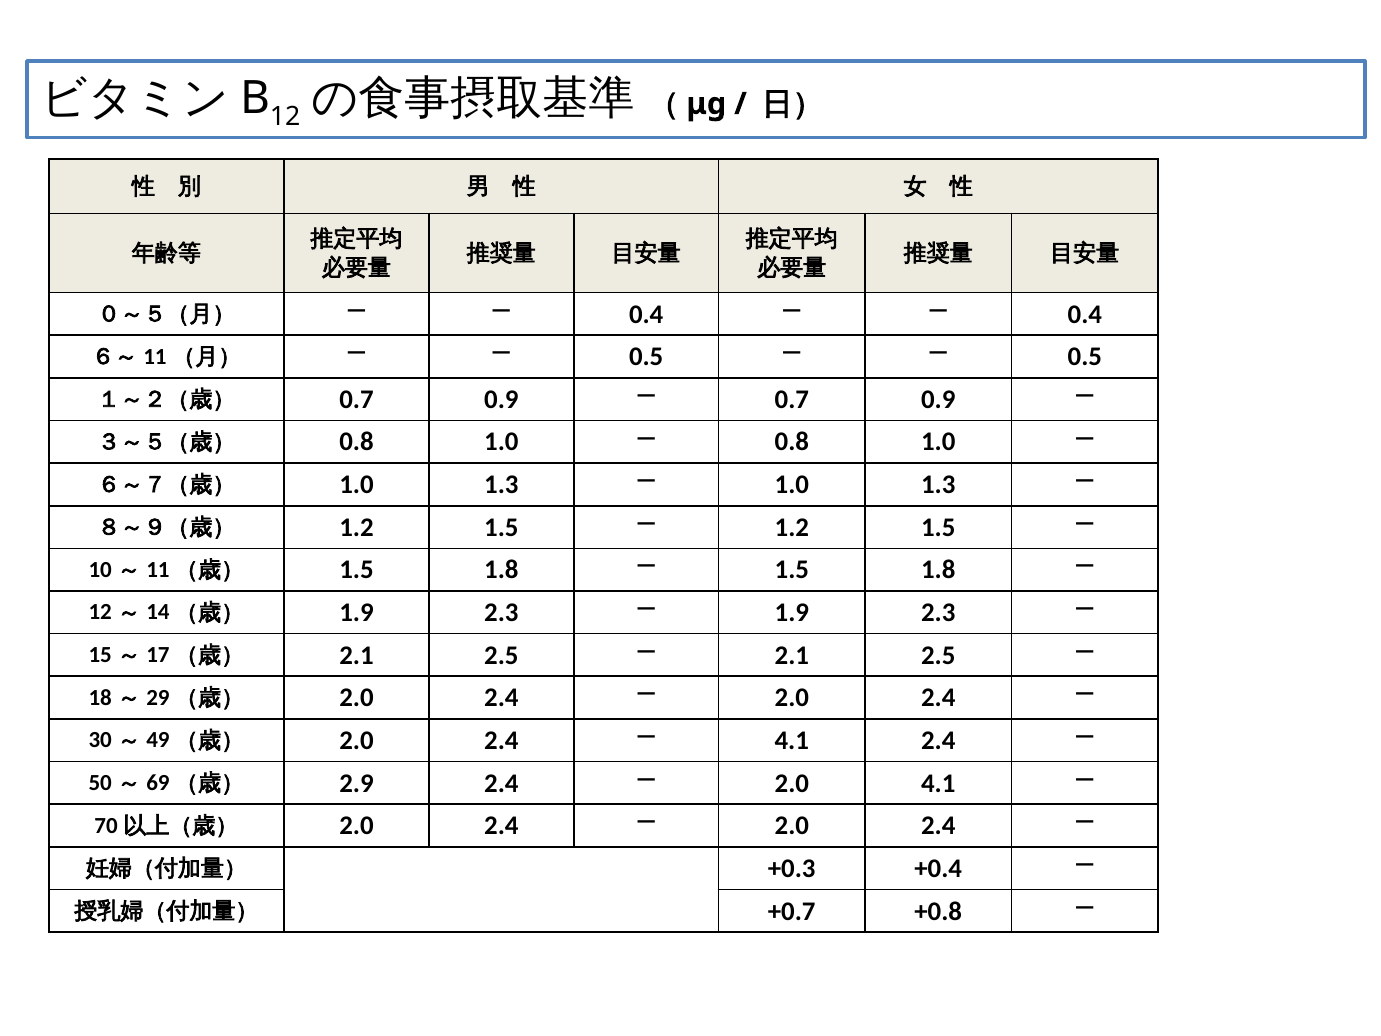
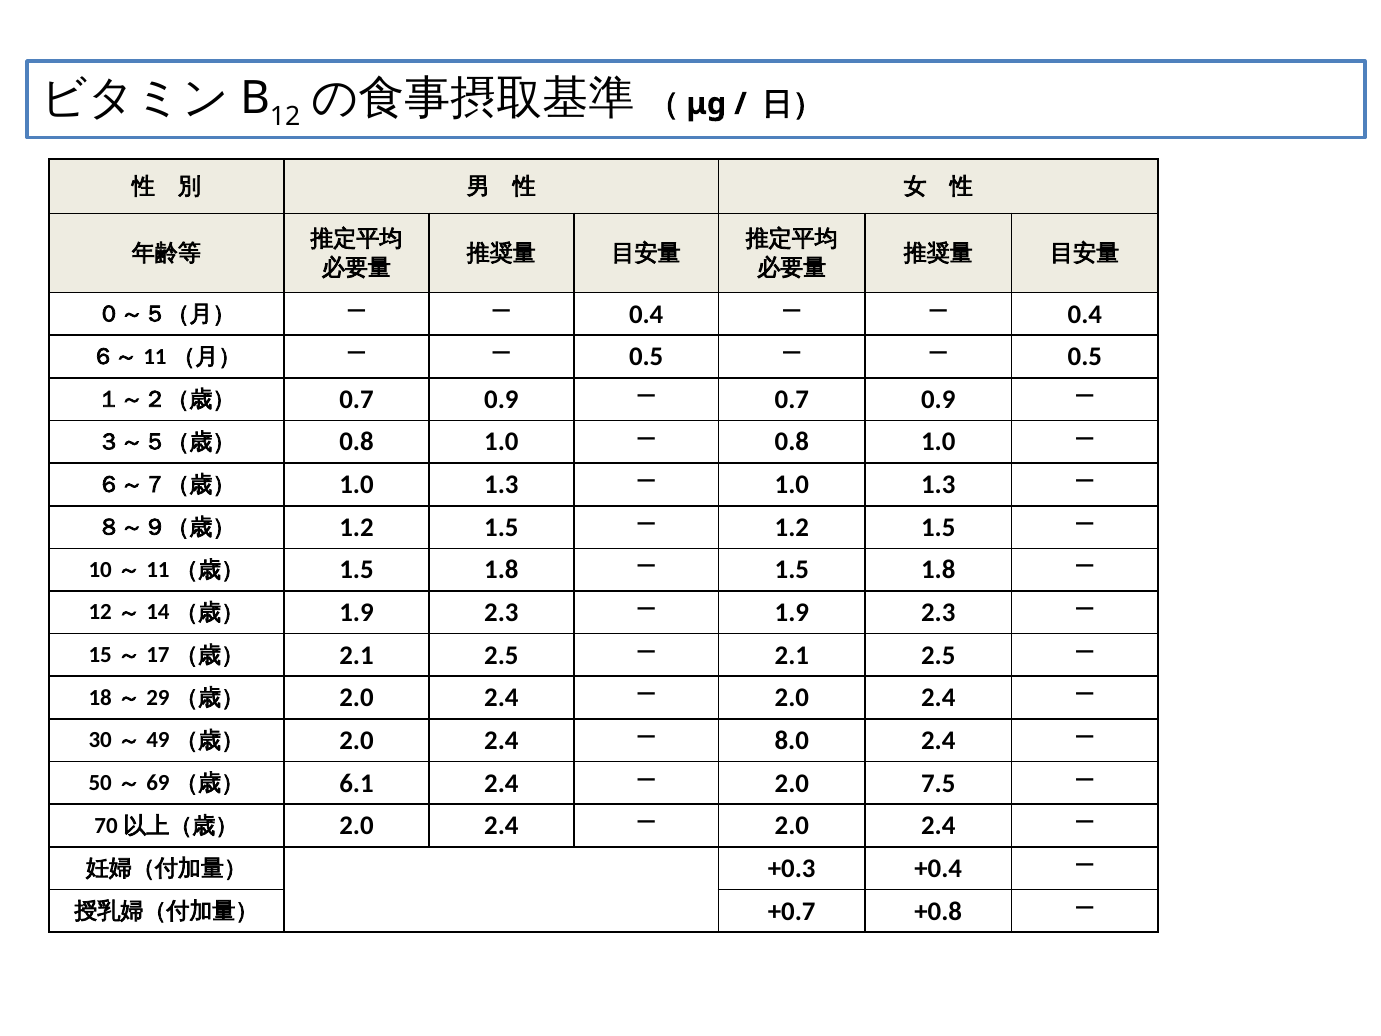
4.1: 4.1 -> 8.0 (792, 740)
2.9: 2.9 -> 6.1 (356, 783)
2.0 4.1: 4.1 -> 7.5 (938, 783)
